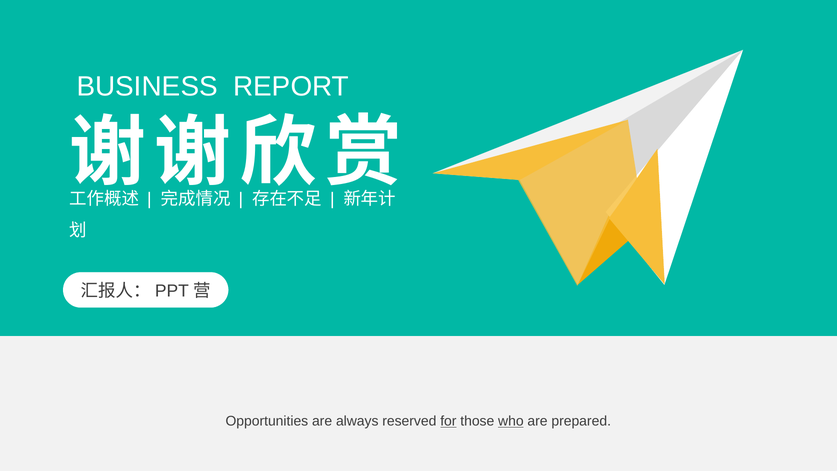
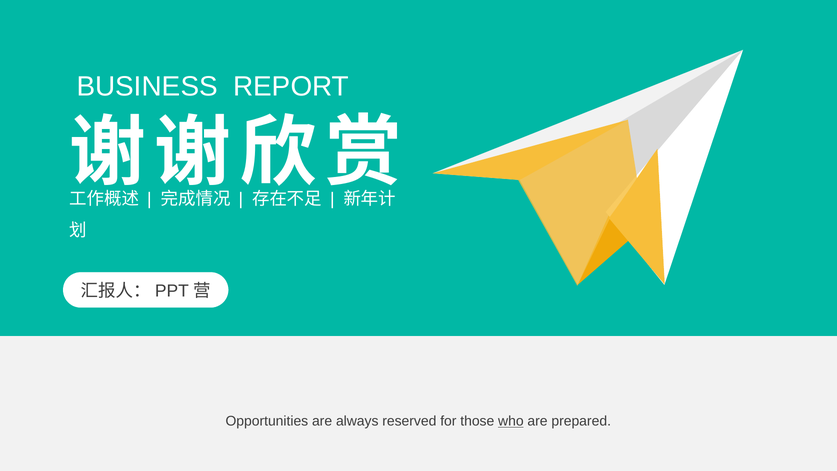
for underline: present -> none (448, 421)
